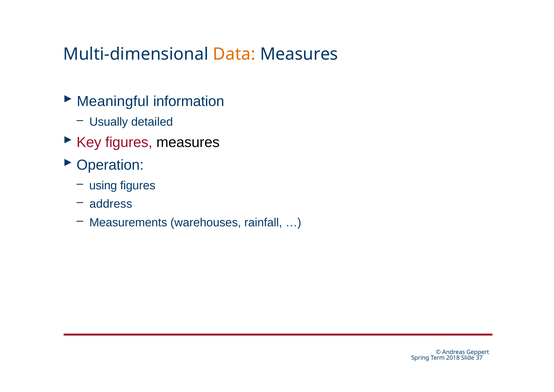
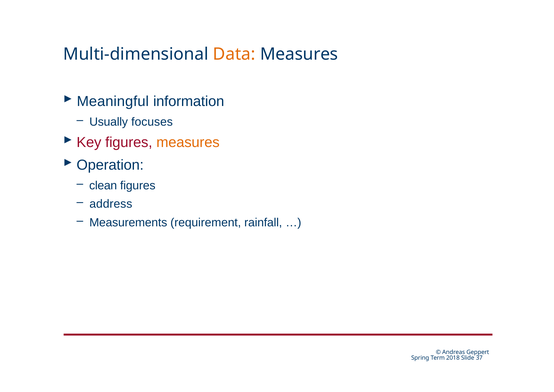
detailed: detailed -> focuses (152, 122)
measures colour: black -> orange (188, 142)
using: using -> clean (103, 185)
warehouses: warehouses -> requirement (206, 222)
